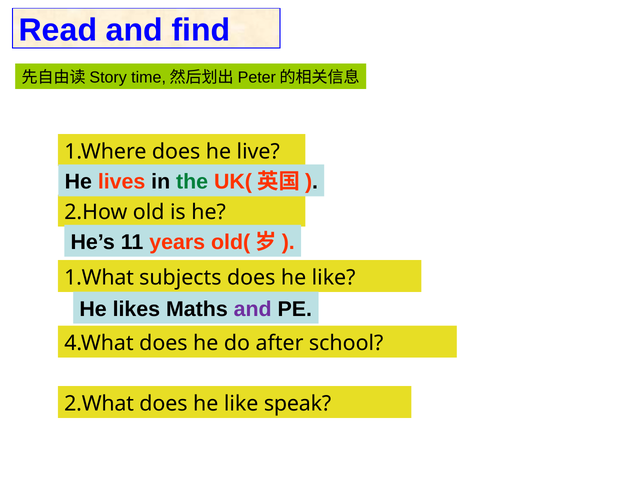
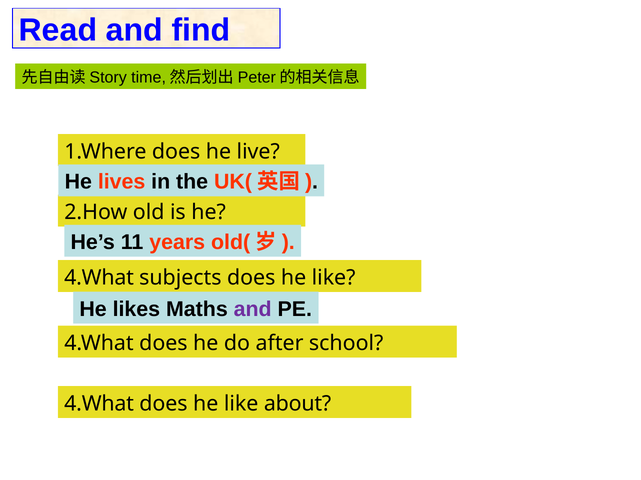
the colour: green -> black (192, 182)
1.What: 1.What -> 4.What (99, 278)
2.What: 2.What -> 4.What (99, 404)
speak: speak -> about (298, 404)
